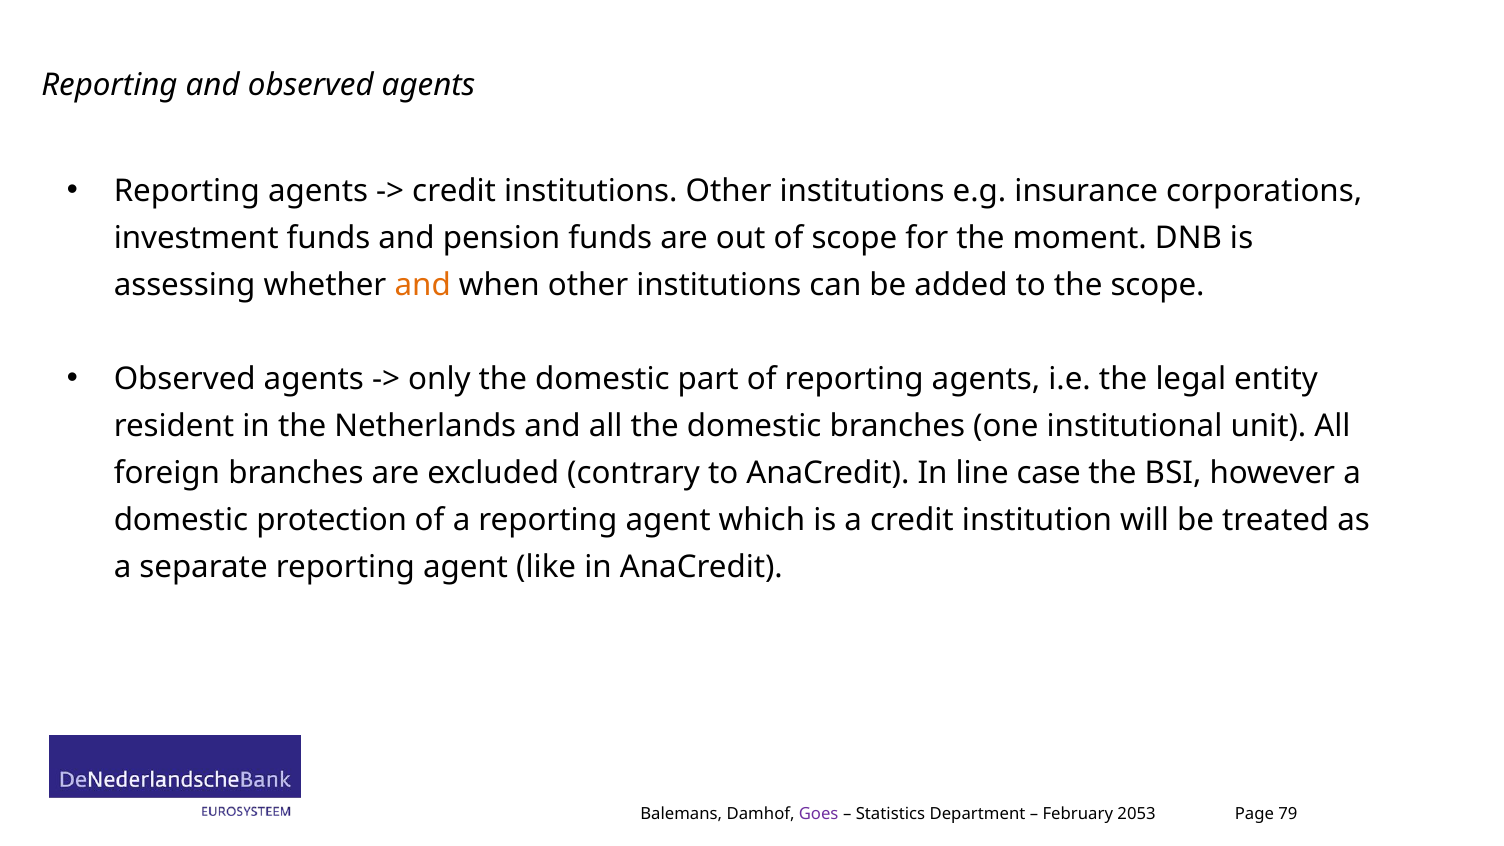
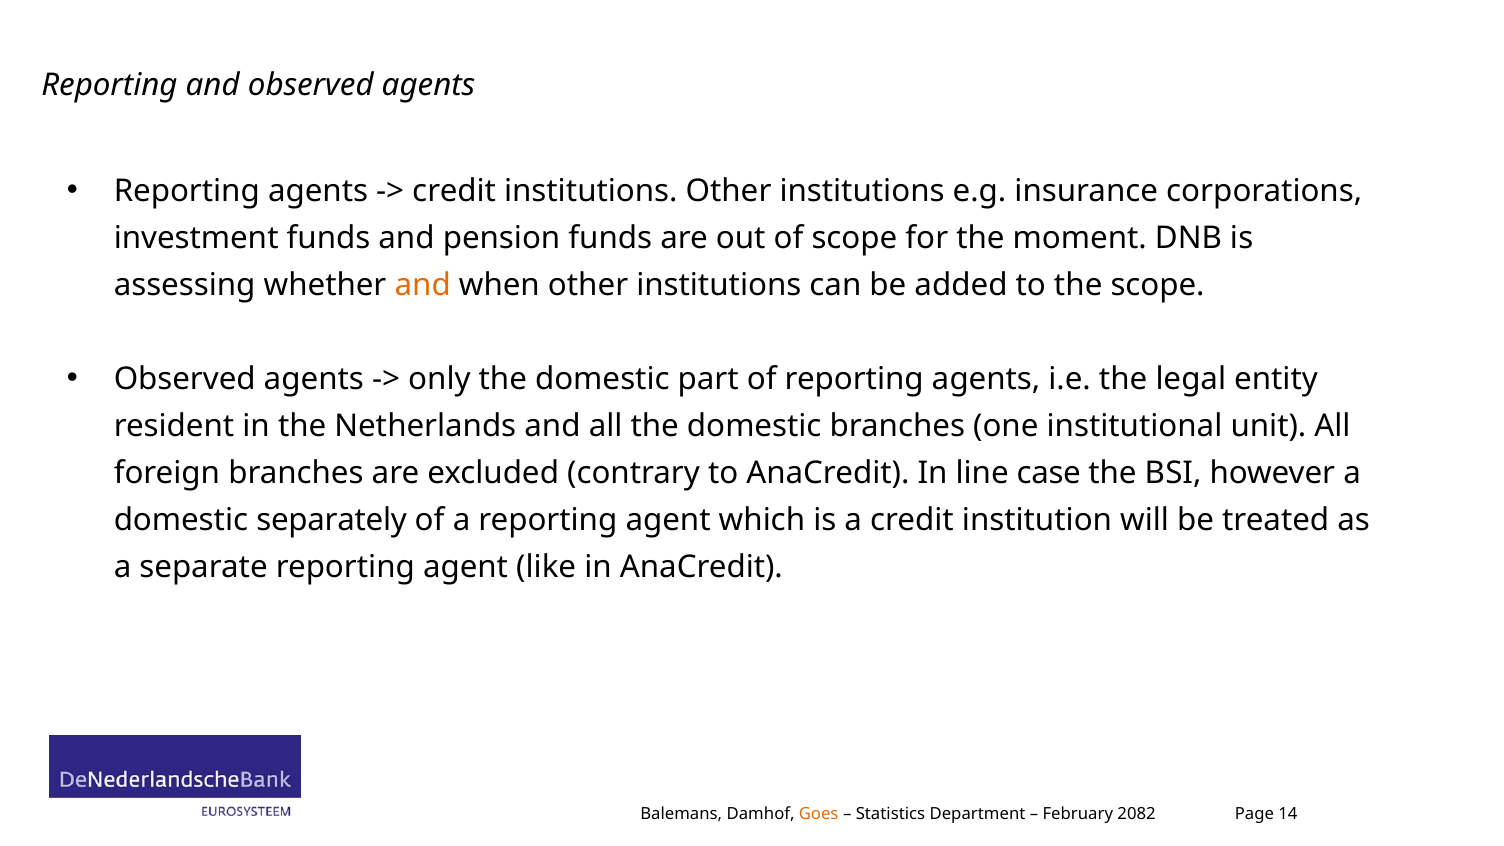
protection: protection -> separately (332, 520)
Goes colour: purple -> orange (819, 814)
2053: 2053 -> 2082 (1137, 814)
79: 79 -> 14 (1288, 814)
